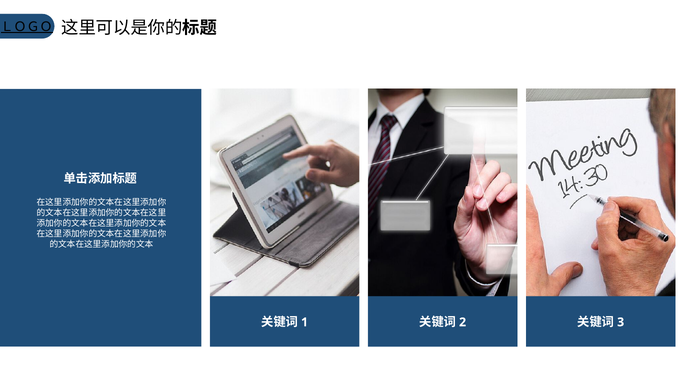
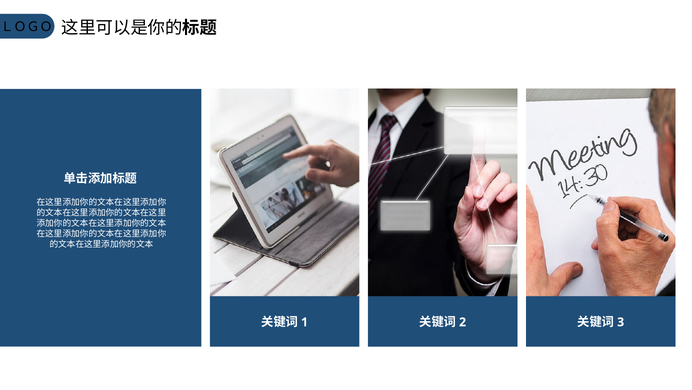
ＬＯＧＯ underline: present -> none (27, 27)
